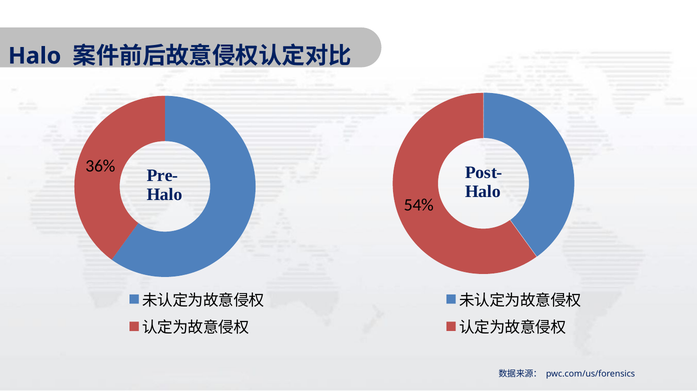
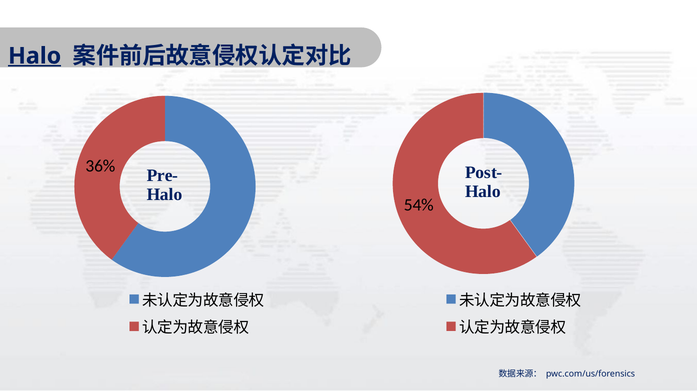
Halo underline: none -> present (35, 56)
